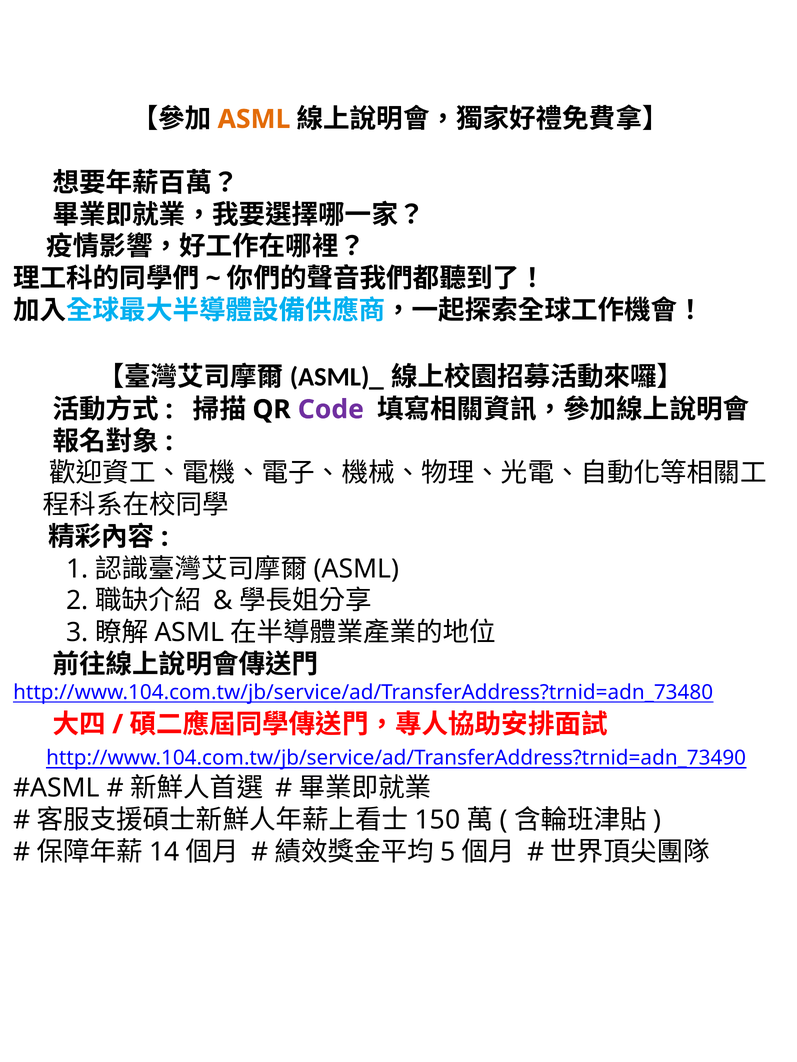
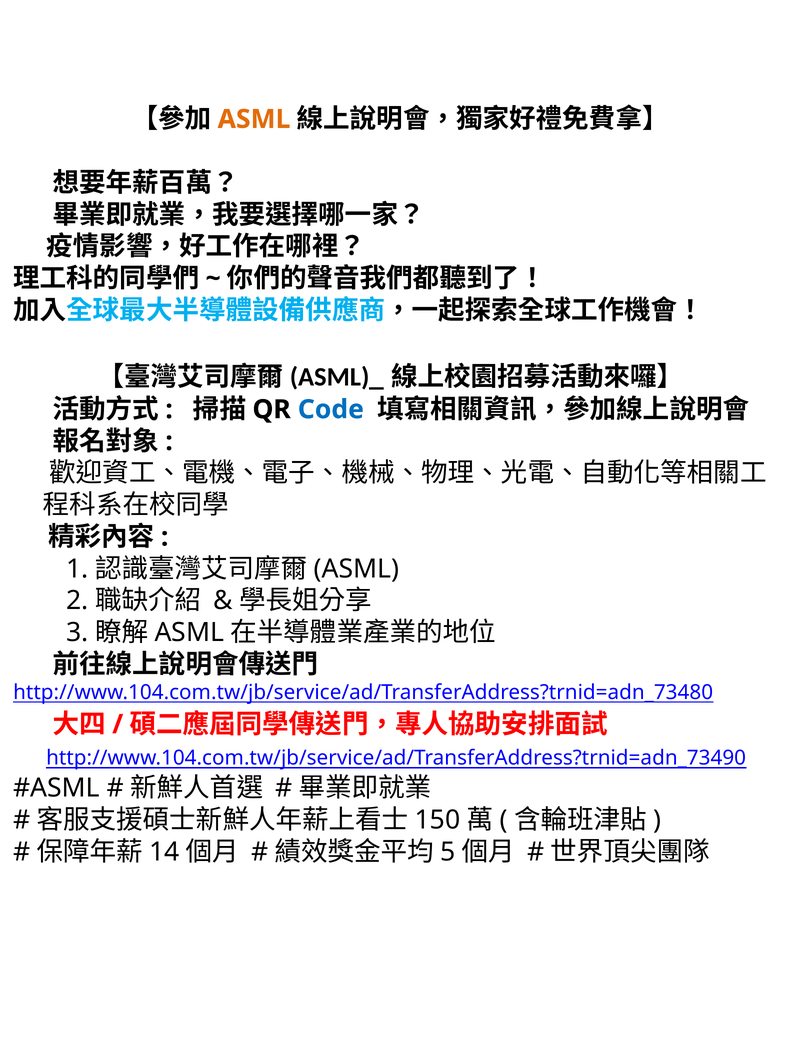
Code colour: purple -> blue (331, 410)
